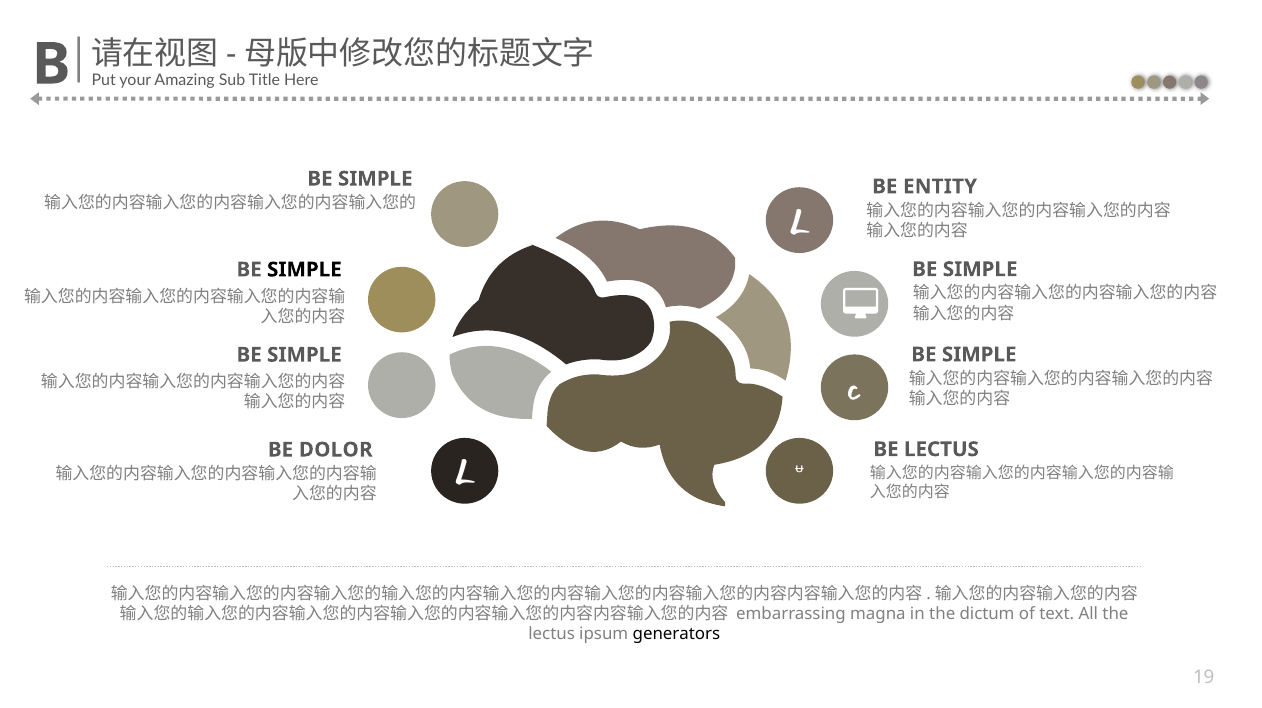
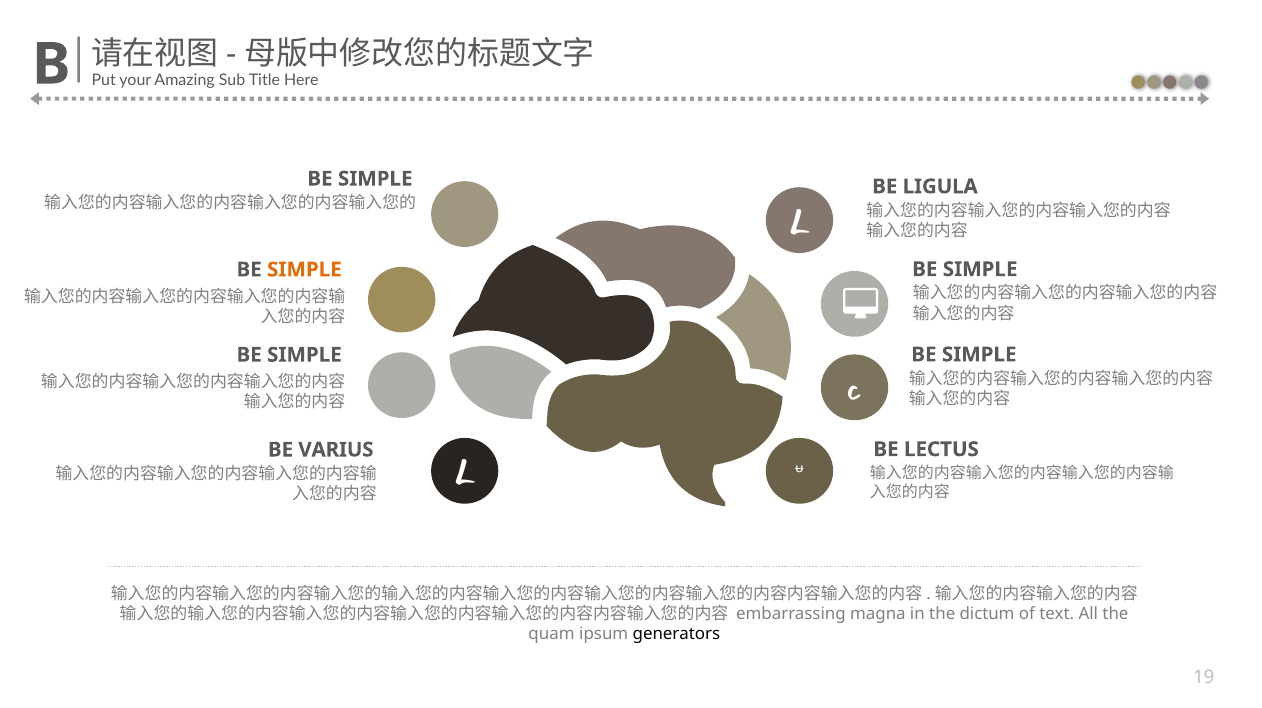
ENTITY: ENTITY -> LIGULA (940, 187)
SIMPLE colour: black -> orange (304, 270)
DOLOR: DOLOR -> VARIUS (336, 450)
lectus: lectus -> quam (552, 634)
